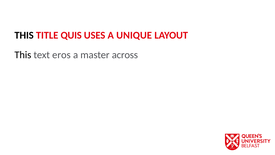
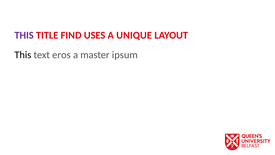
THIS colour: black -> purple (24, 35)
QUIS: QUIS -> FIND (71, 35)
across: across -> ipsum (125, 55)
